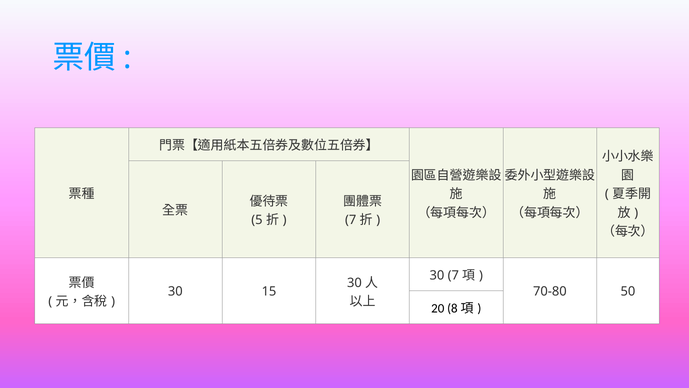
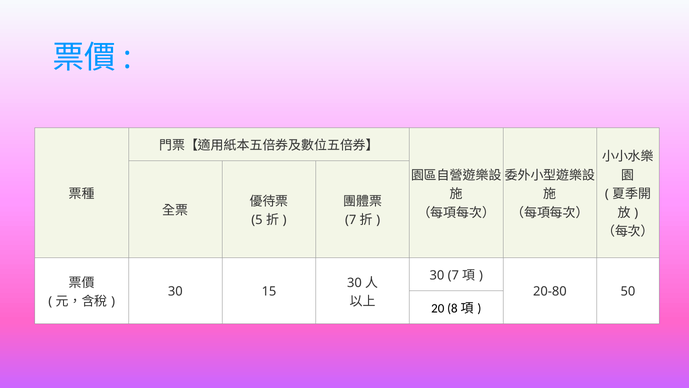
70-80: 70-80 -> 20-80 (550, 291)
